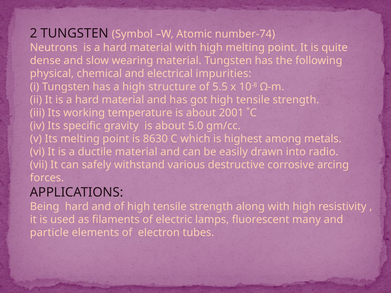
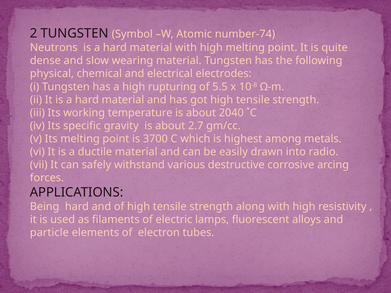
impurities: impurities -> electrodes (224, 74)
structure: structure -> rupturing (172, 87)
2001: 2001 -> 2040 (231, 113)
5.0: 5.0 -> 2.7 (196, 126)
8630: 8630 -> 3700 (155, 139)
many: many -> alloys (307, 220)
